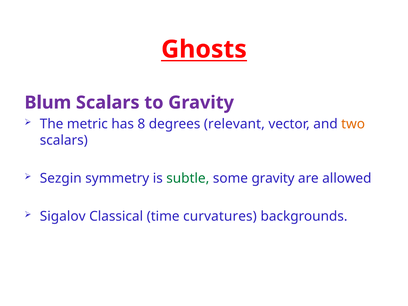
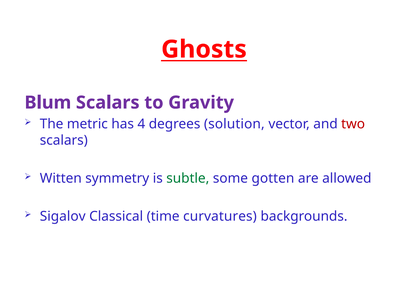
8: 8 -> 4 (141, 124)
relevant: relevant -> solution (234, 124)
two colour: orange -> red (353, 124)
Sezgin: Sezgin -> Witten (61, 178)
some gravity: gravity -> gotten (273, 178)
